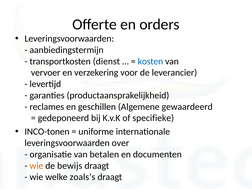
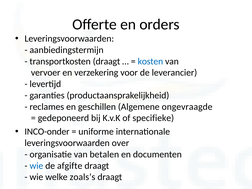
transportkosten dienst: dienst -> draagt (107, 61)
gewaardeerd: gewaardeerd -> ongevraagde (187, 107)
INCO-tonen: INCO-tonen -> INCO-onder (47, 132)
wie colour: orange -> blue (36, 166)
bewijs: bewijs -> afgifte (70, 166)
